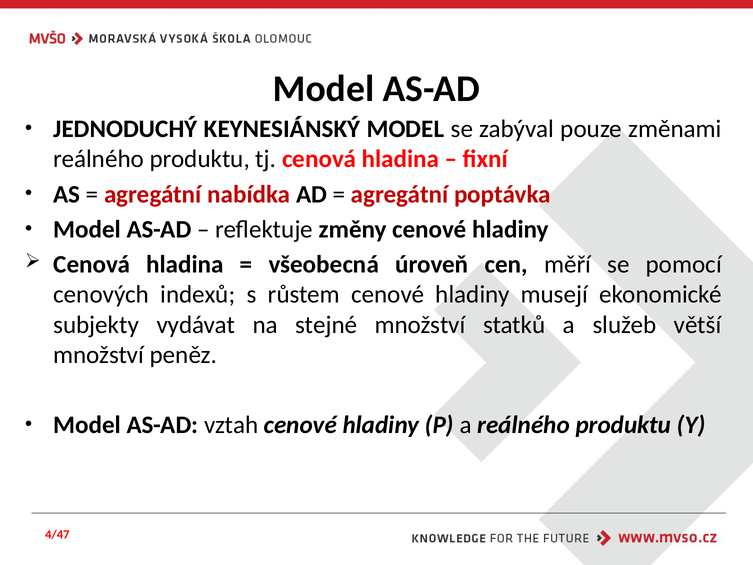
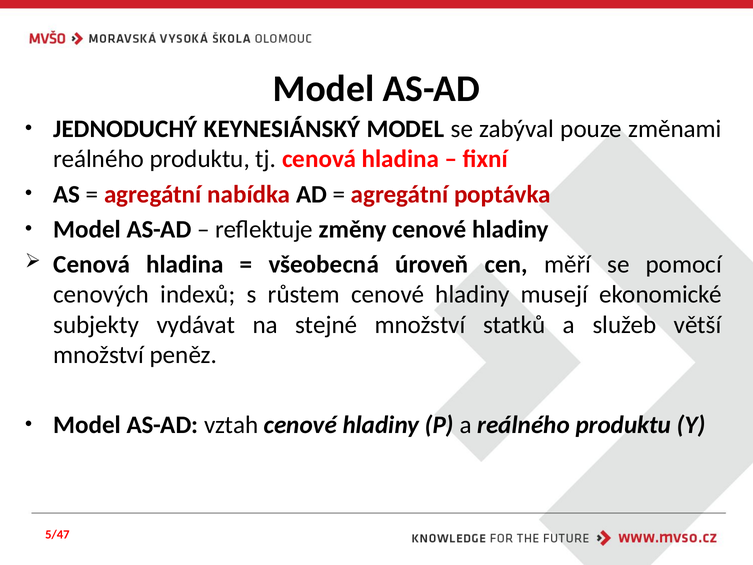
4/47: 4/47 -> 5/47 (57, 534)
